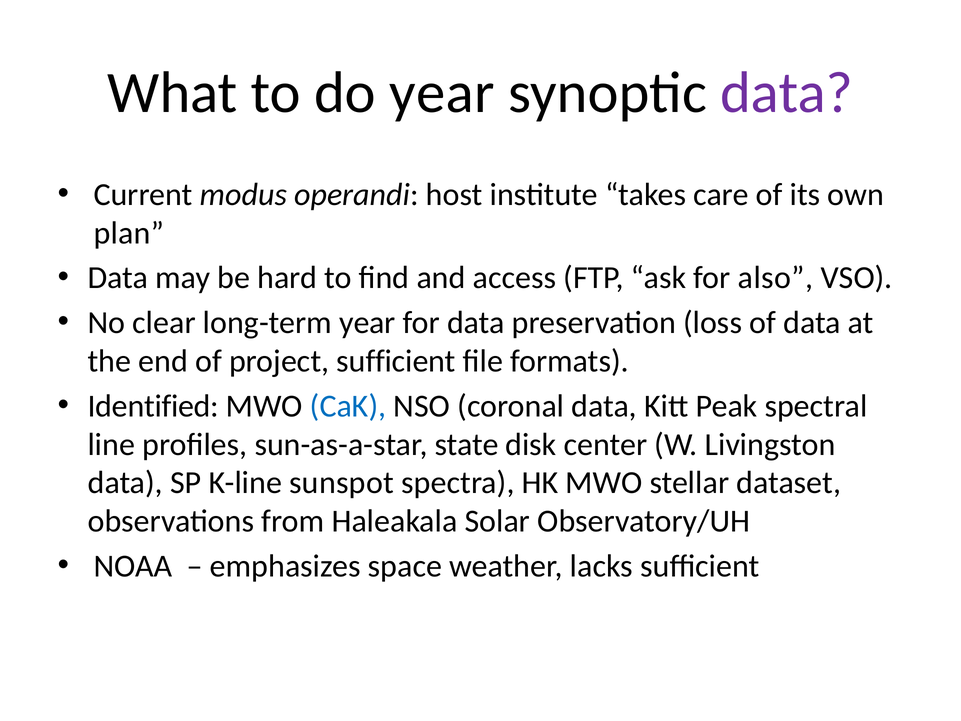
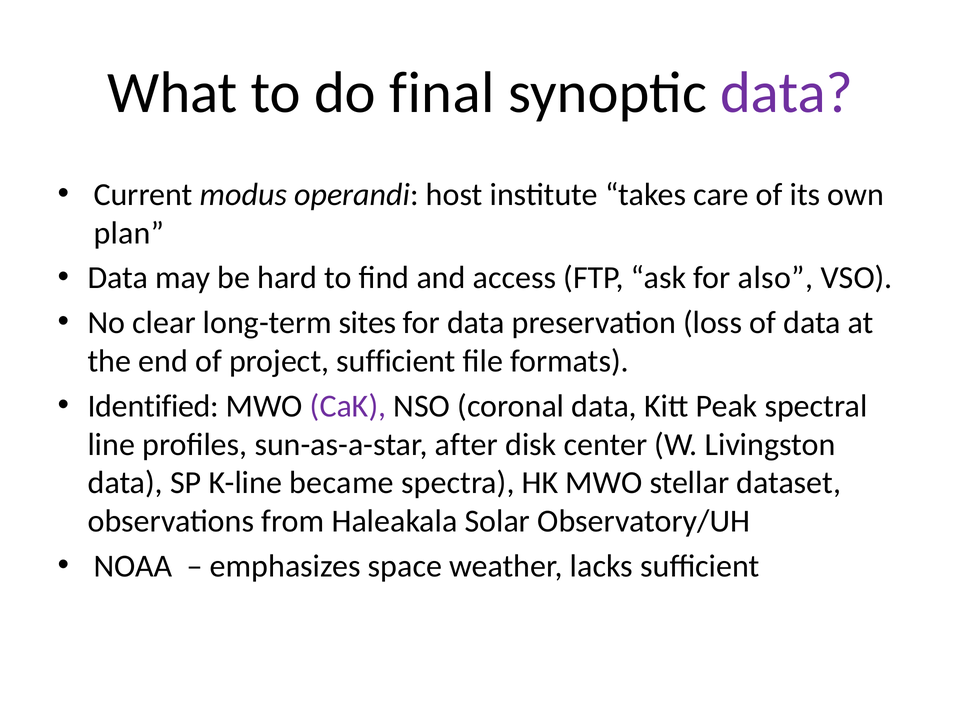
do year: year -> final (442, 93)
long-term year: year -> sites (368, 323)
CaK colour: blue -> purple (348, 406)
state: state -> after (466, 444)
sunspot: sunspot -> became (341, 483)
